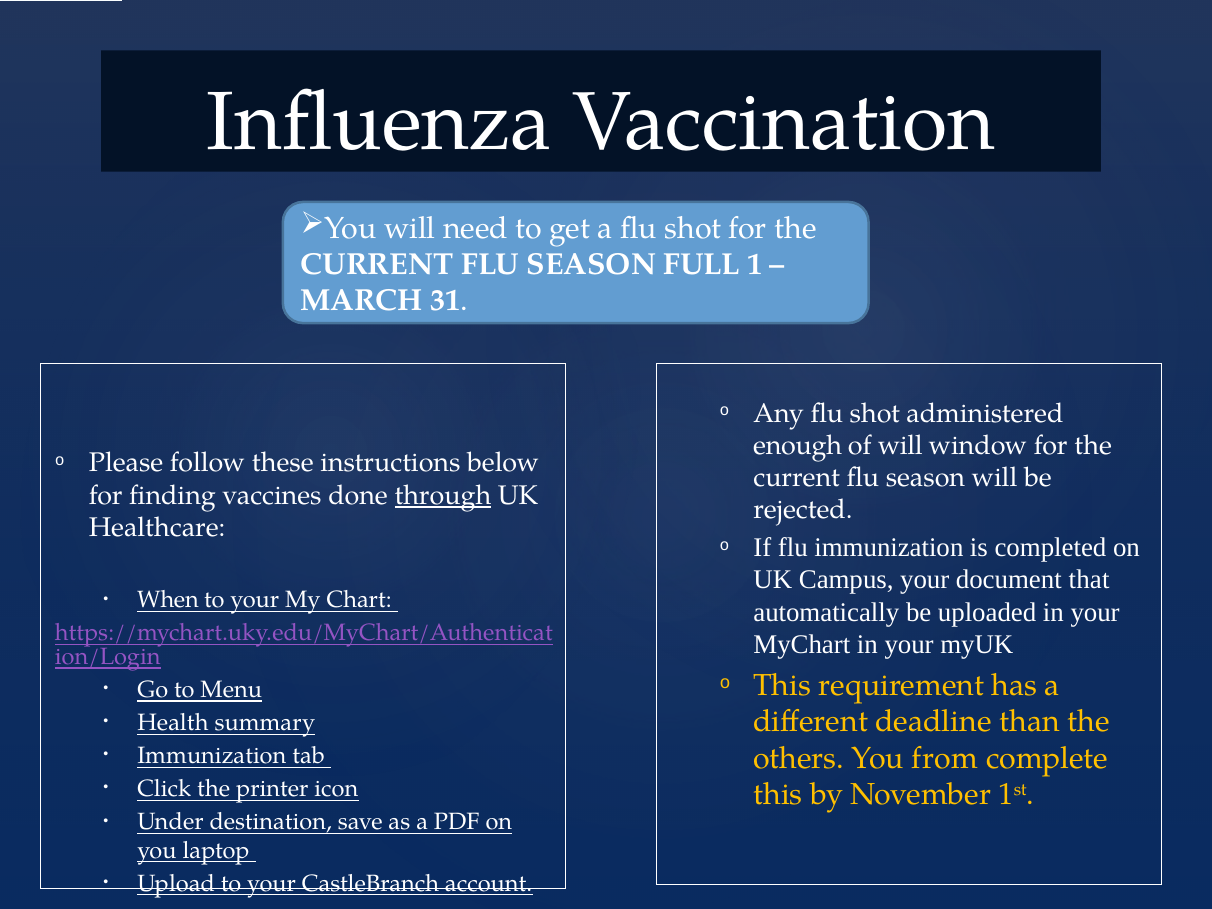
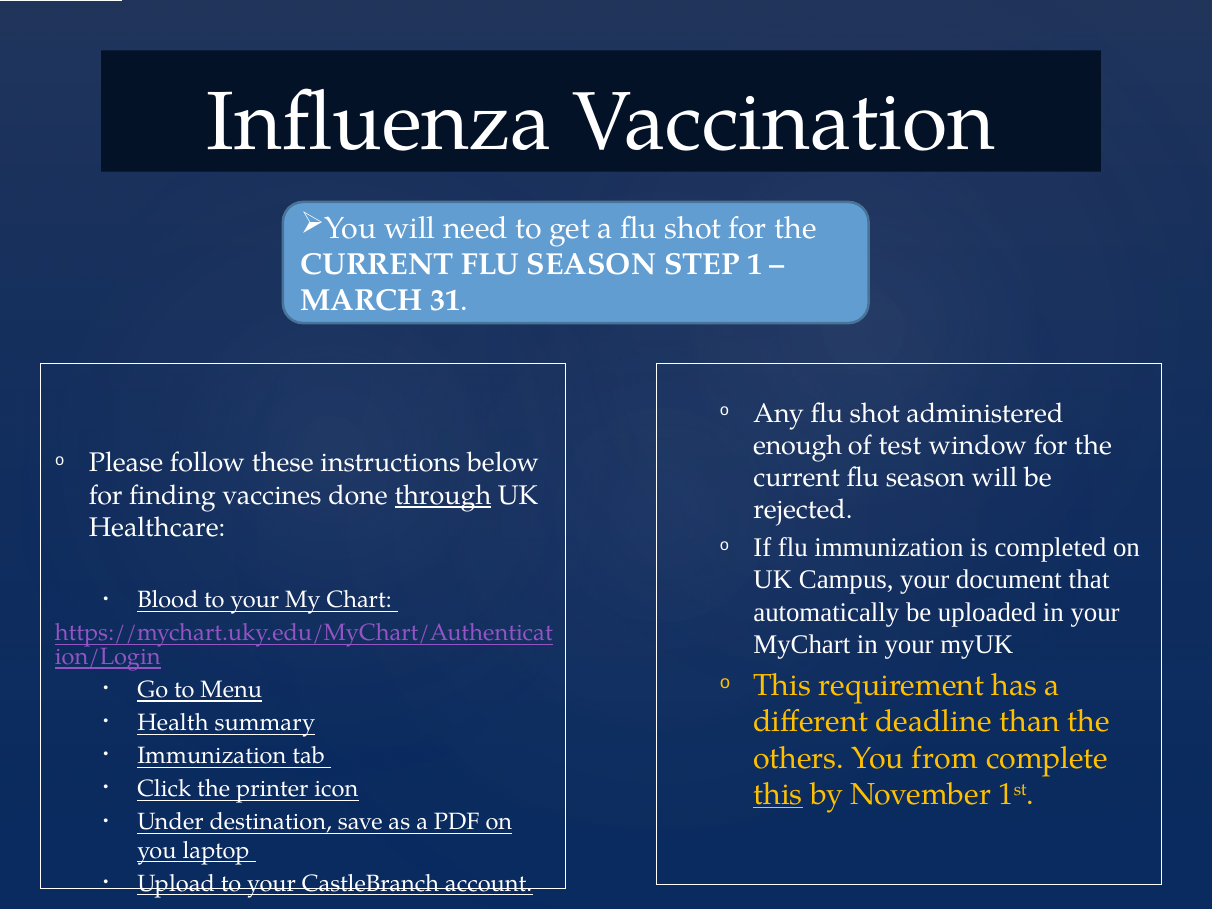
FULL: FULL -> STEP (702, 265)
of will: will -> test (900, 445)
When: When -> Blood (168, 600)
this underline: none -> present (778, 794)
